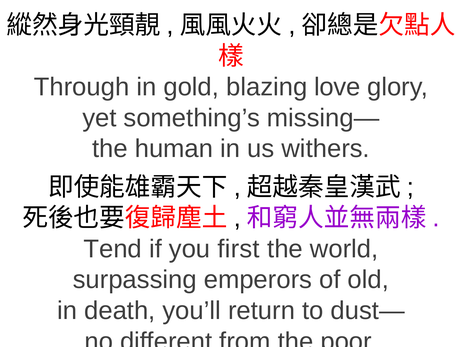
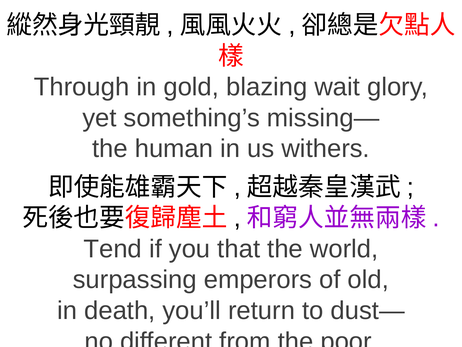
love: love -> wait (337, 87)
first: first -> that (239, 249)
